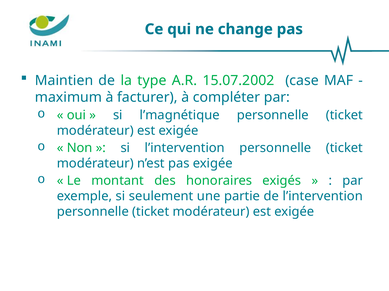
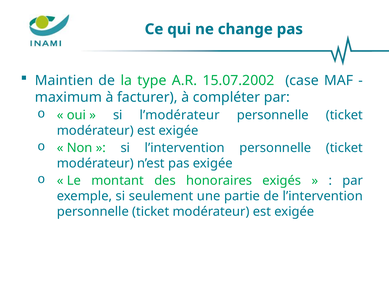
l’magnétique: l’magnétique -> l’modérateur (180, 115)
